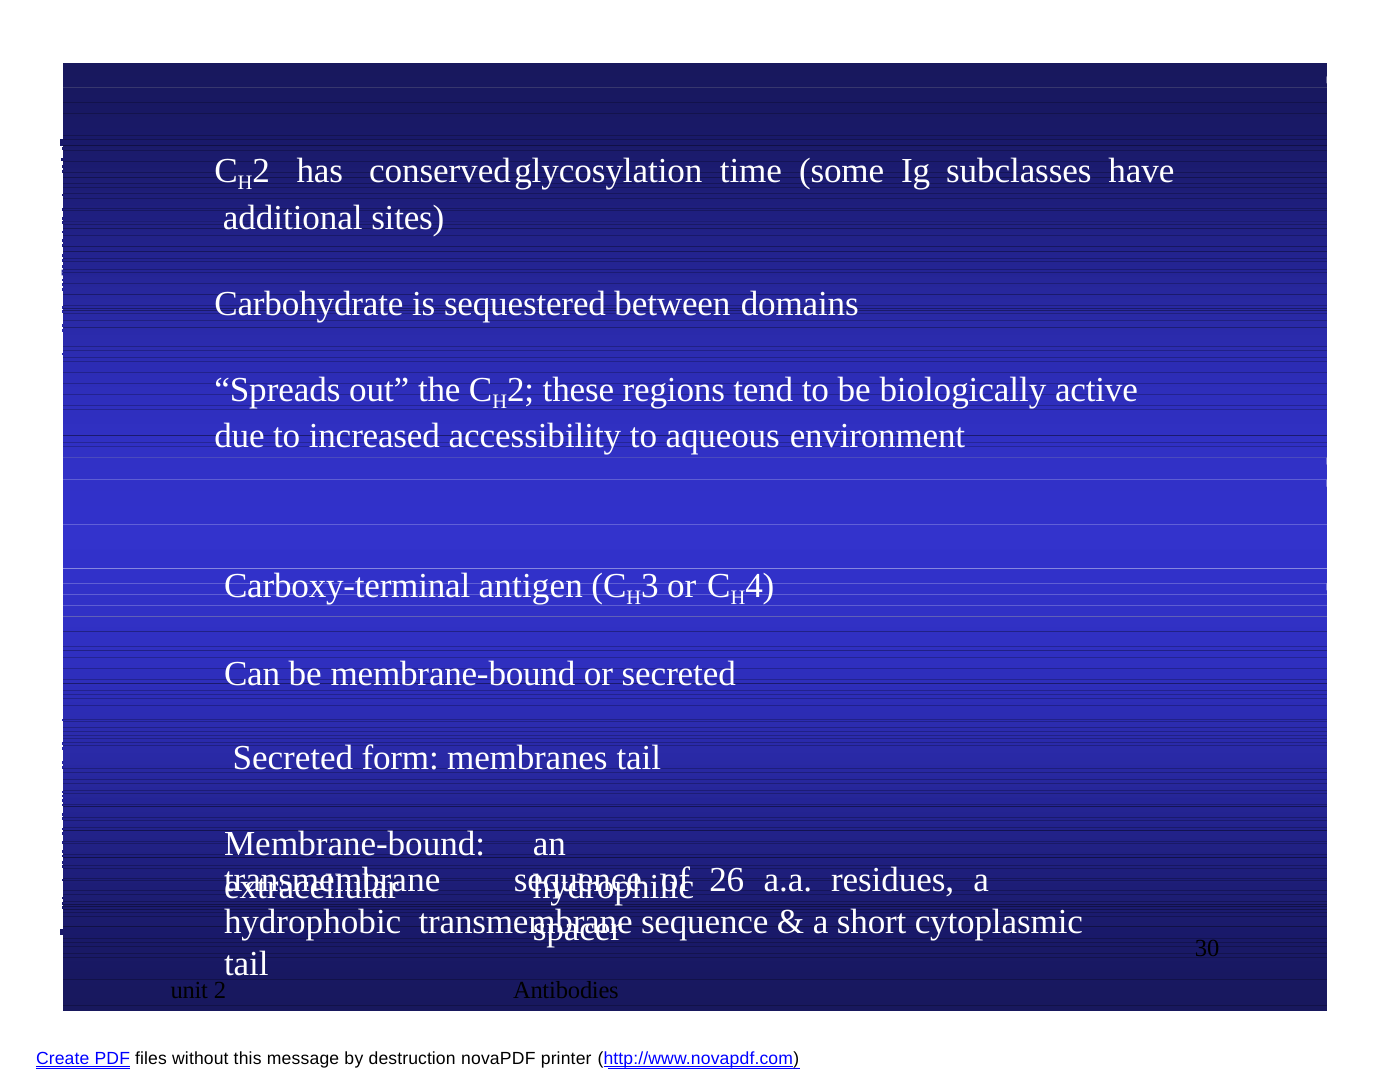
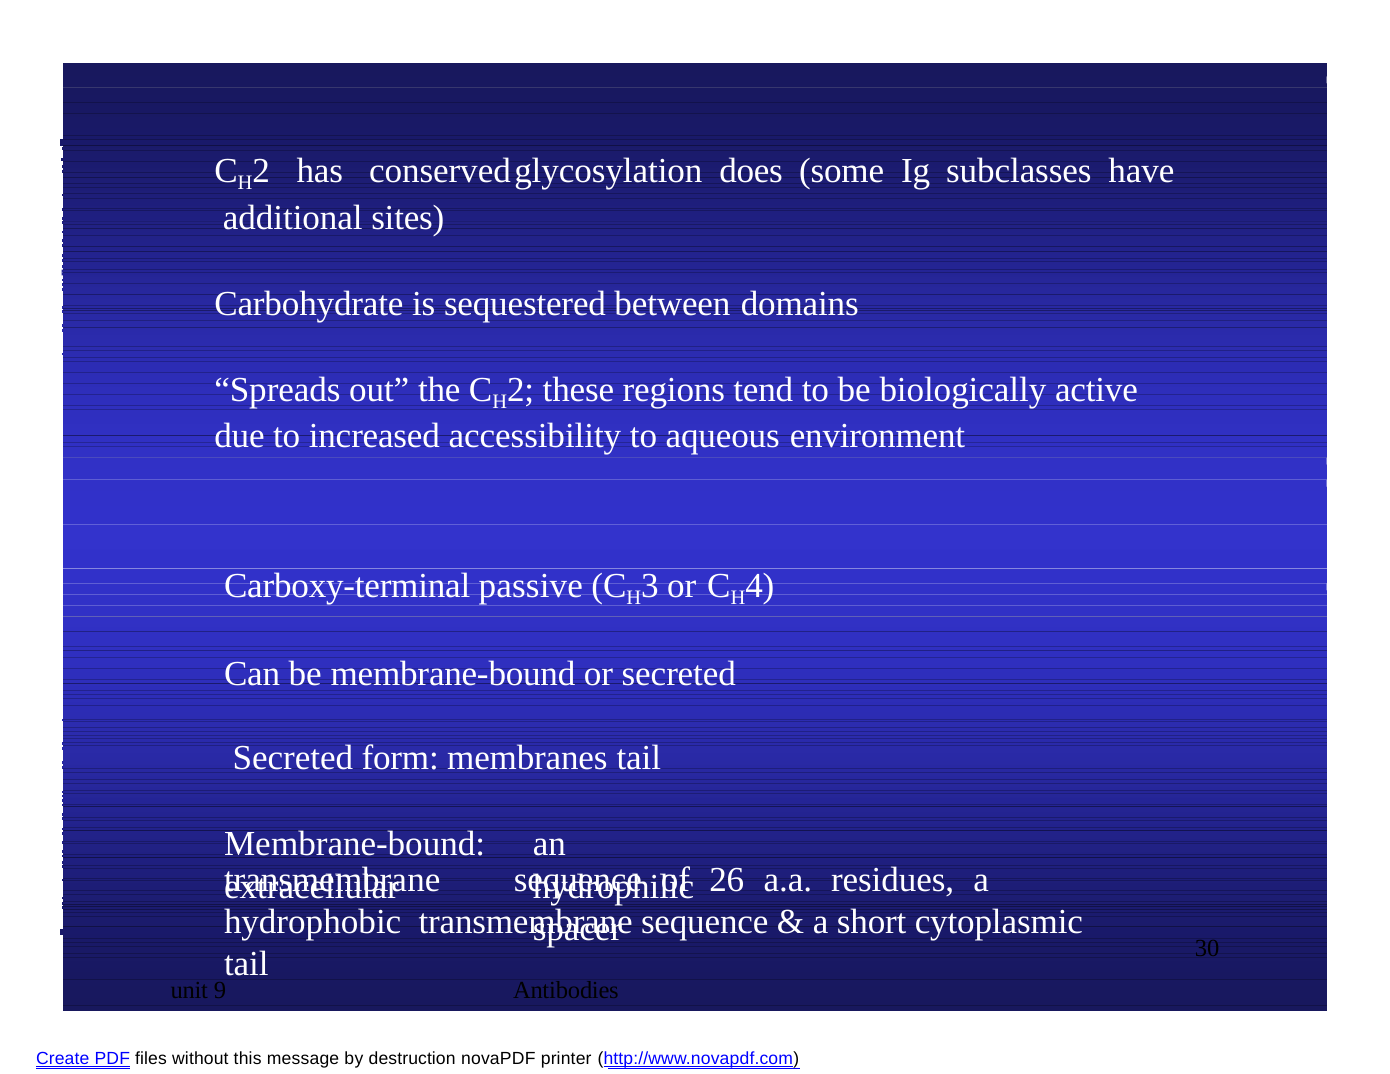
time: time -> does (751, 171)
antigen: antigen -> passive (531, 586)
unit 2: 2 -> 9 (220, 991)
